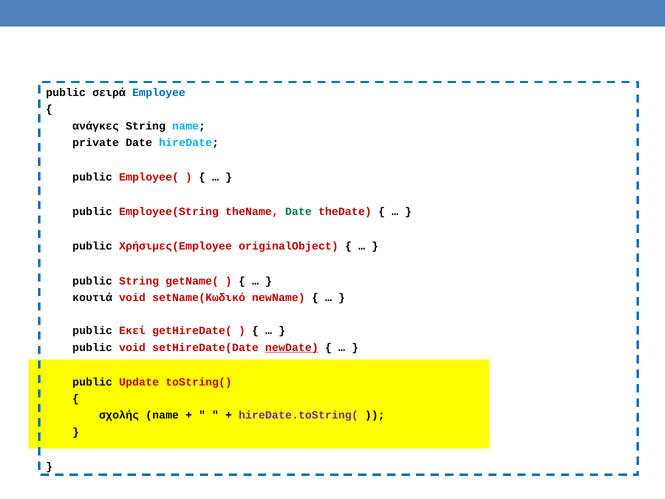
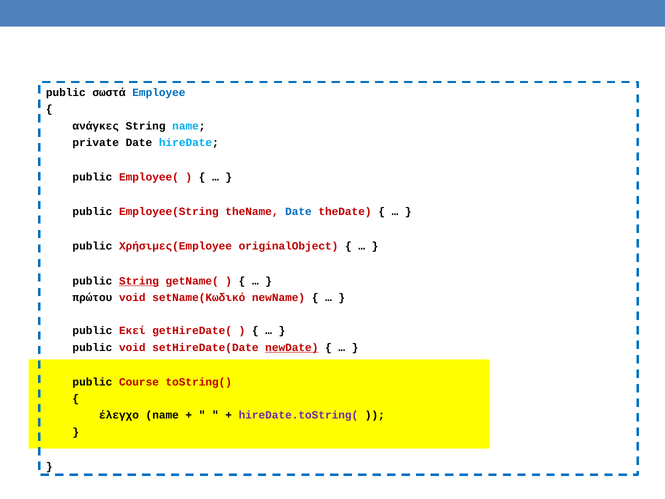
σειρά: σειρά -> σωστά (109, 93)
Date colour: green -> blue (298, 212)
String underline: none -> present (139, 281)
κουτιά: κουτιά -> πρώτου (92, 297)
Update: Update -> Course (139, 382)
σχολής: σχολής -> έλεγχο (119, 415)
